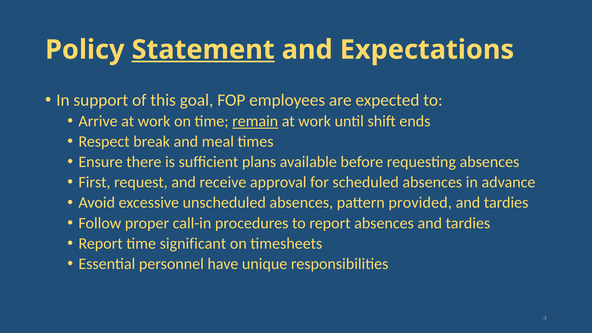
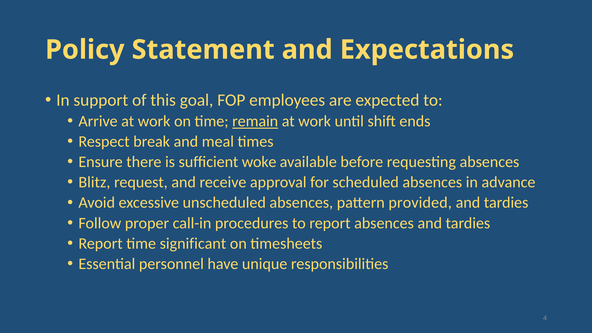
Statement underline: present -> none (203, 50)
plans: plans -> woke (259, 162)
First: First -> Blitz (94, 182)
